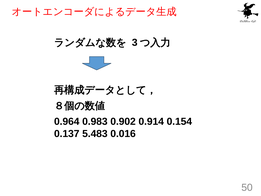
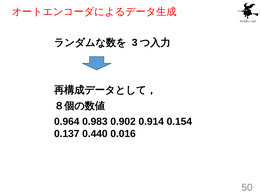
5.483: 5.483 -> 0.440 (95, 134)
